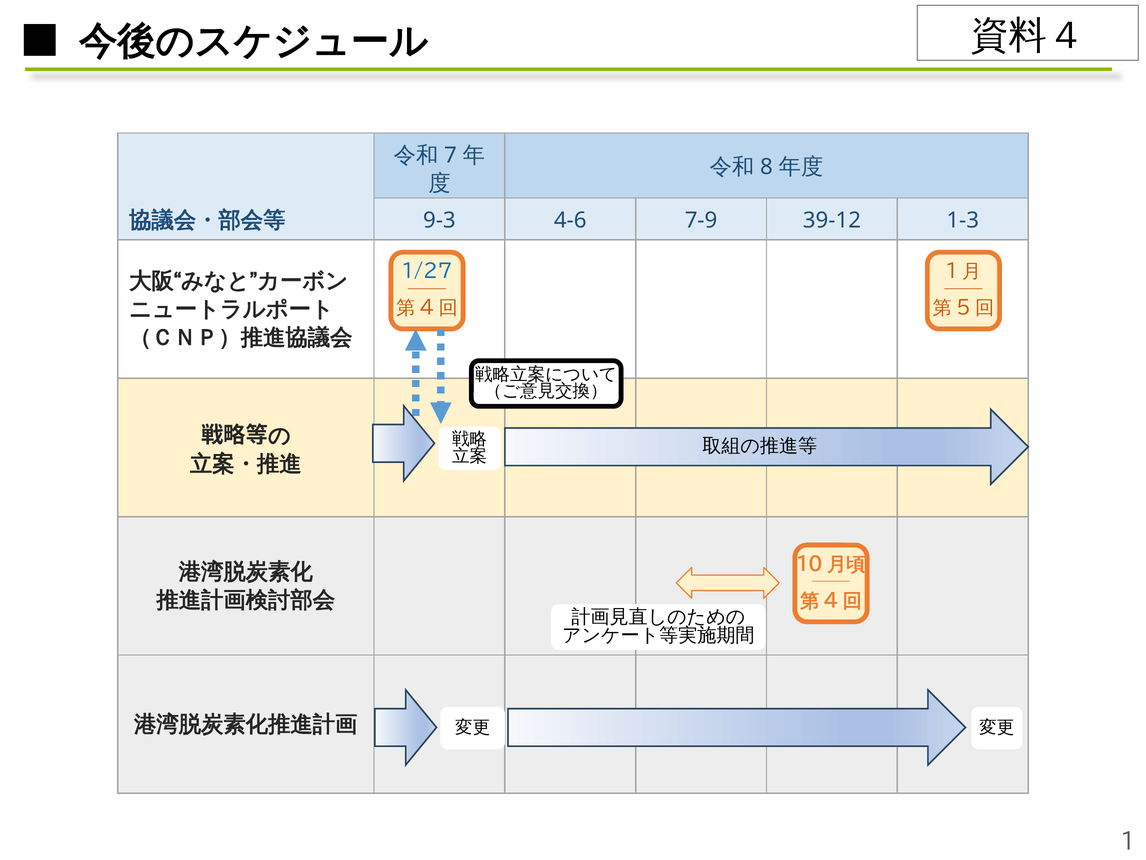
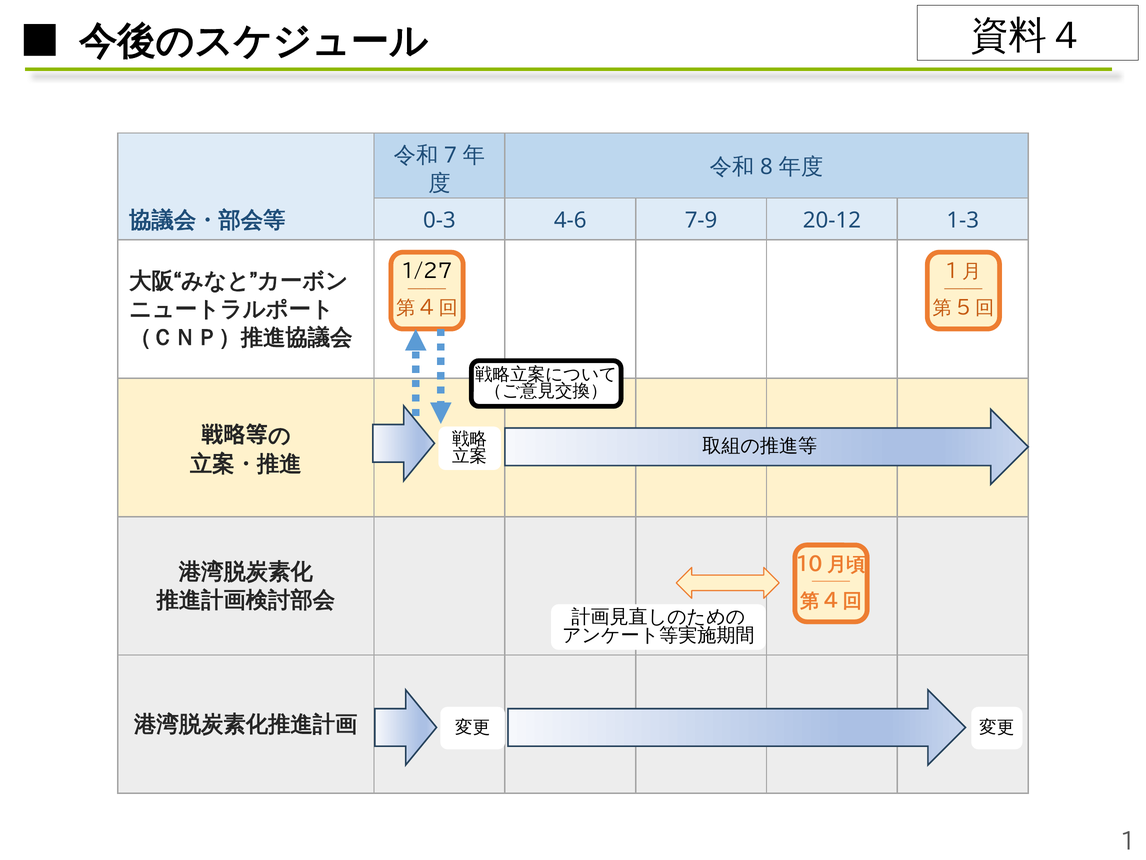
9-3: 9-3 -> 0-3 (439, 220)
39-12: 39-12 -> 20-12 (832, 220)
1/27 colour: blue -> black (427, 271)
